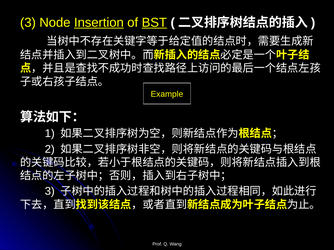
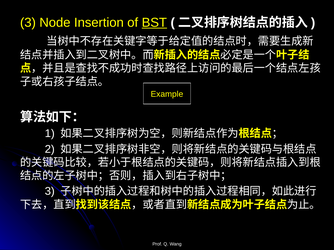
Insertion underline: present -> none (99, 23)
